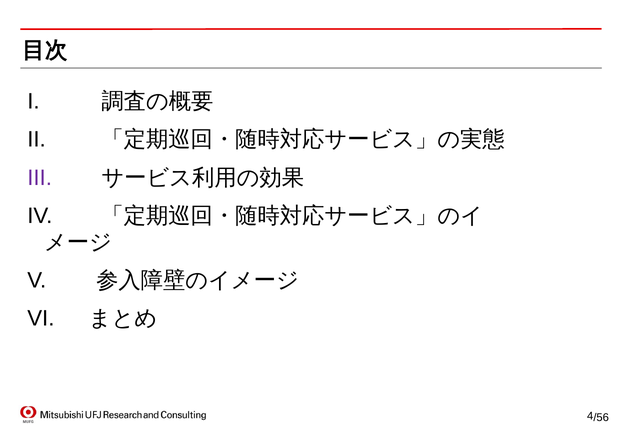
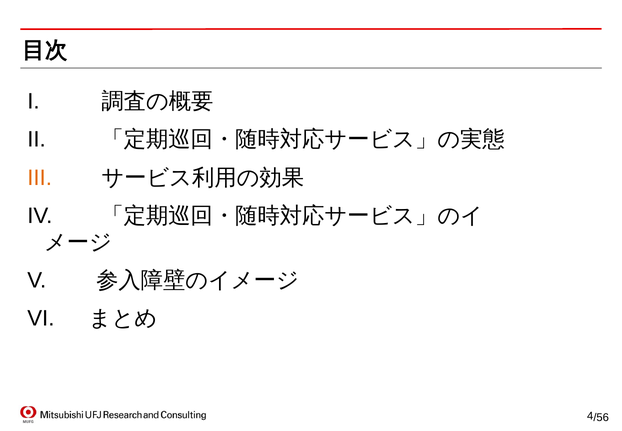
III colour: purple -> orange (40, 177)
